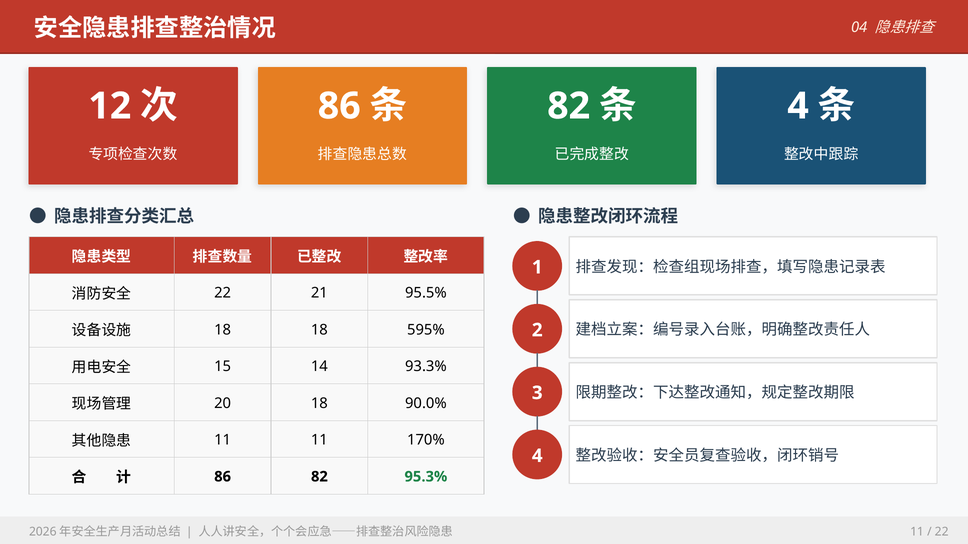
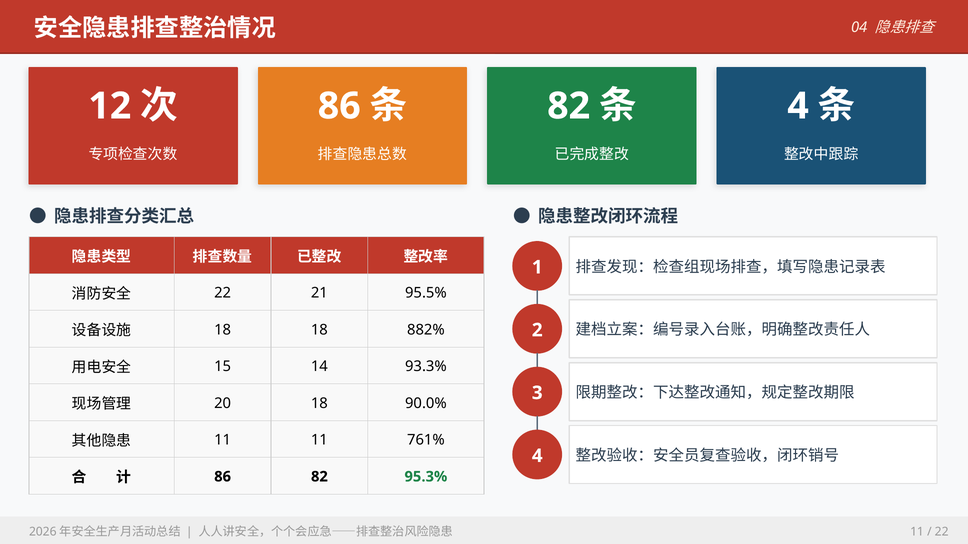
595%: 595% -> 882% (426, 330)
170%: 170% -> 761% (426, 440)
